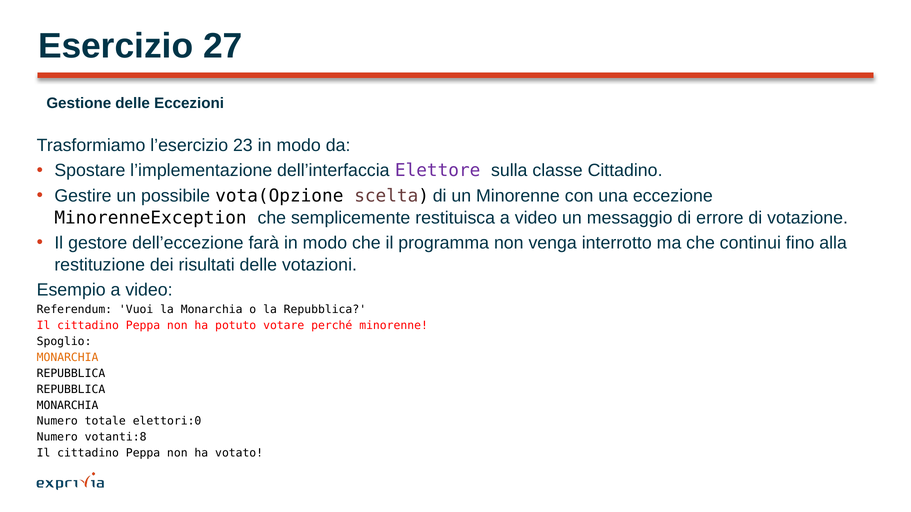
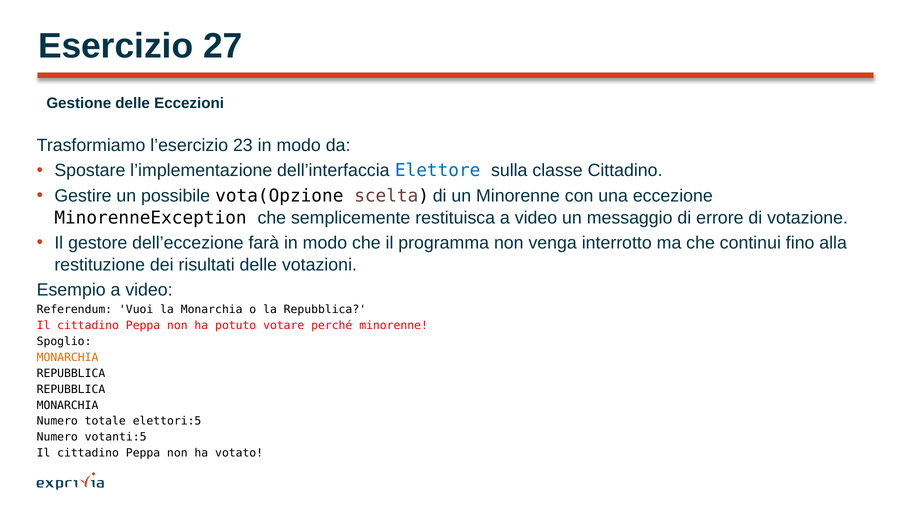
Elettore colour: purple -> blue (438, 171)
elettori:0: elettori:0 -> elettori:5 (167, 422)
votanti:8: votanti:8 -> votanti:5 (116, 438)
